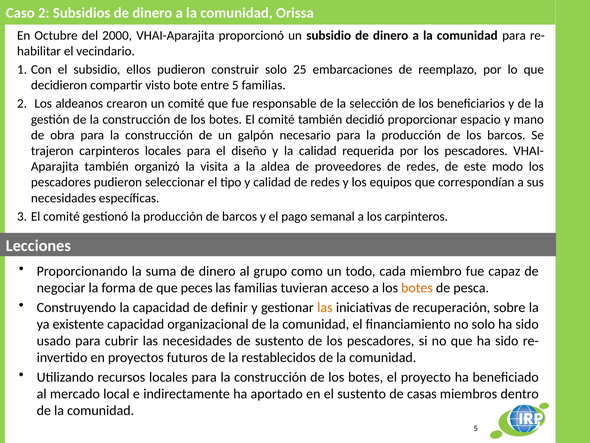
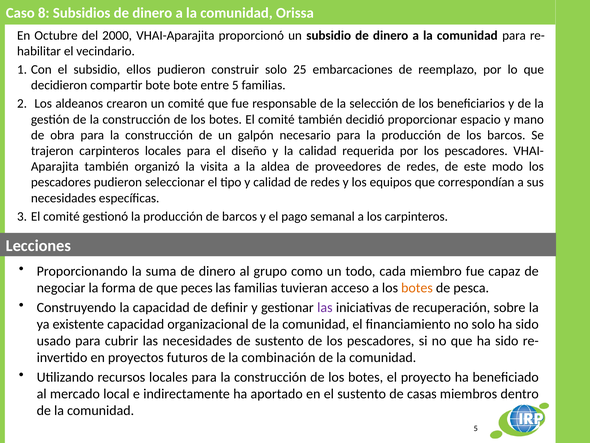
Caso 2: 2 -> 8 (44, 13)
compartir visto: visto -> bote (158, 85)
las colour: orange -> purple (325, 307)
restablecidos: restablecidos -> combinación (278, 357)
